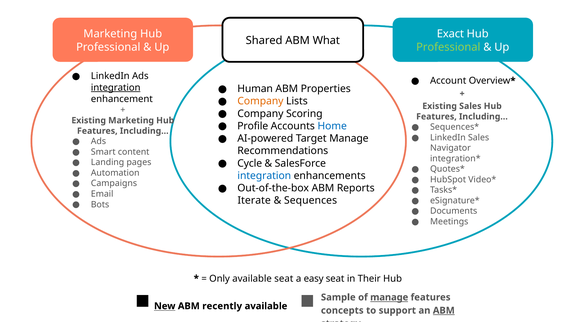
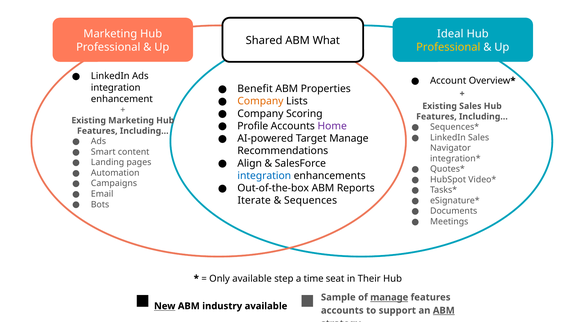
Exact: Exact -> Ideal (450, 34)
Professional colour: light green -> yellow (448, 47)
Human: Human -> Benefit (255, 89)
integration underline: present -> none (116, 87)
Home colour: blue -> purple (332, 126)
Cycle: Cycle -> Align (250, 163)
available seat: seat -> step (284, 278)
easy: easy -> time (314, 278)
recently: recently -> industry (222, 306)
concepts: concepts -> accounts (342, 310)
